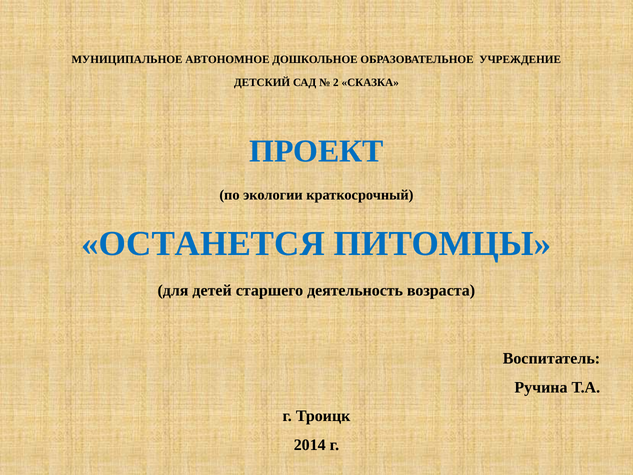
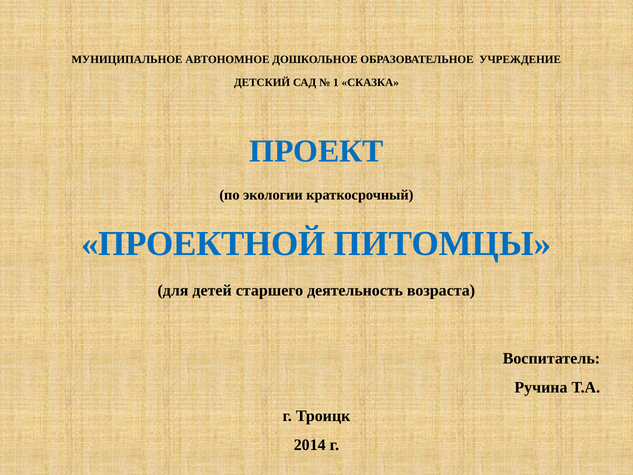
2: 2 -> 1 (336, 83)
ОСТАНЕТСЯ: ОСТАНЕТСЯ -> ПРОЕКТНОЙ (203, 243)
